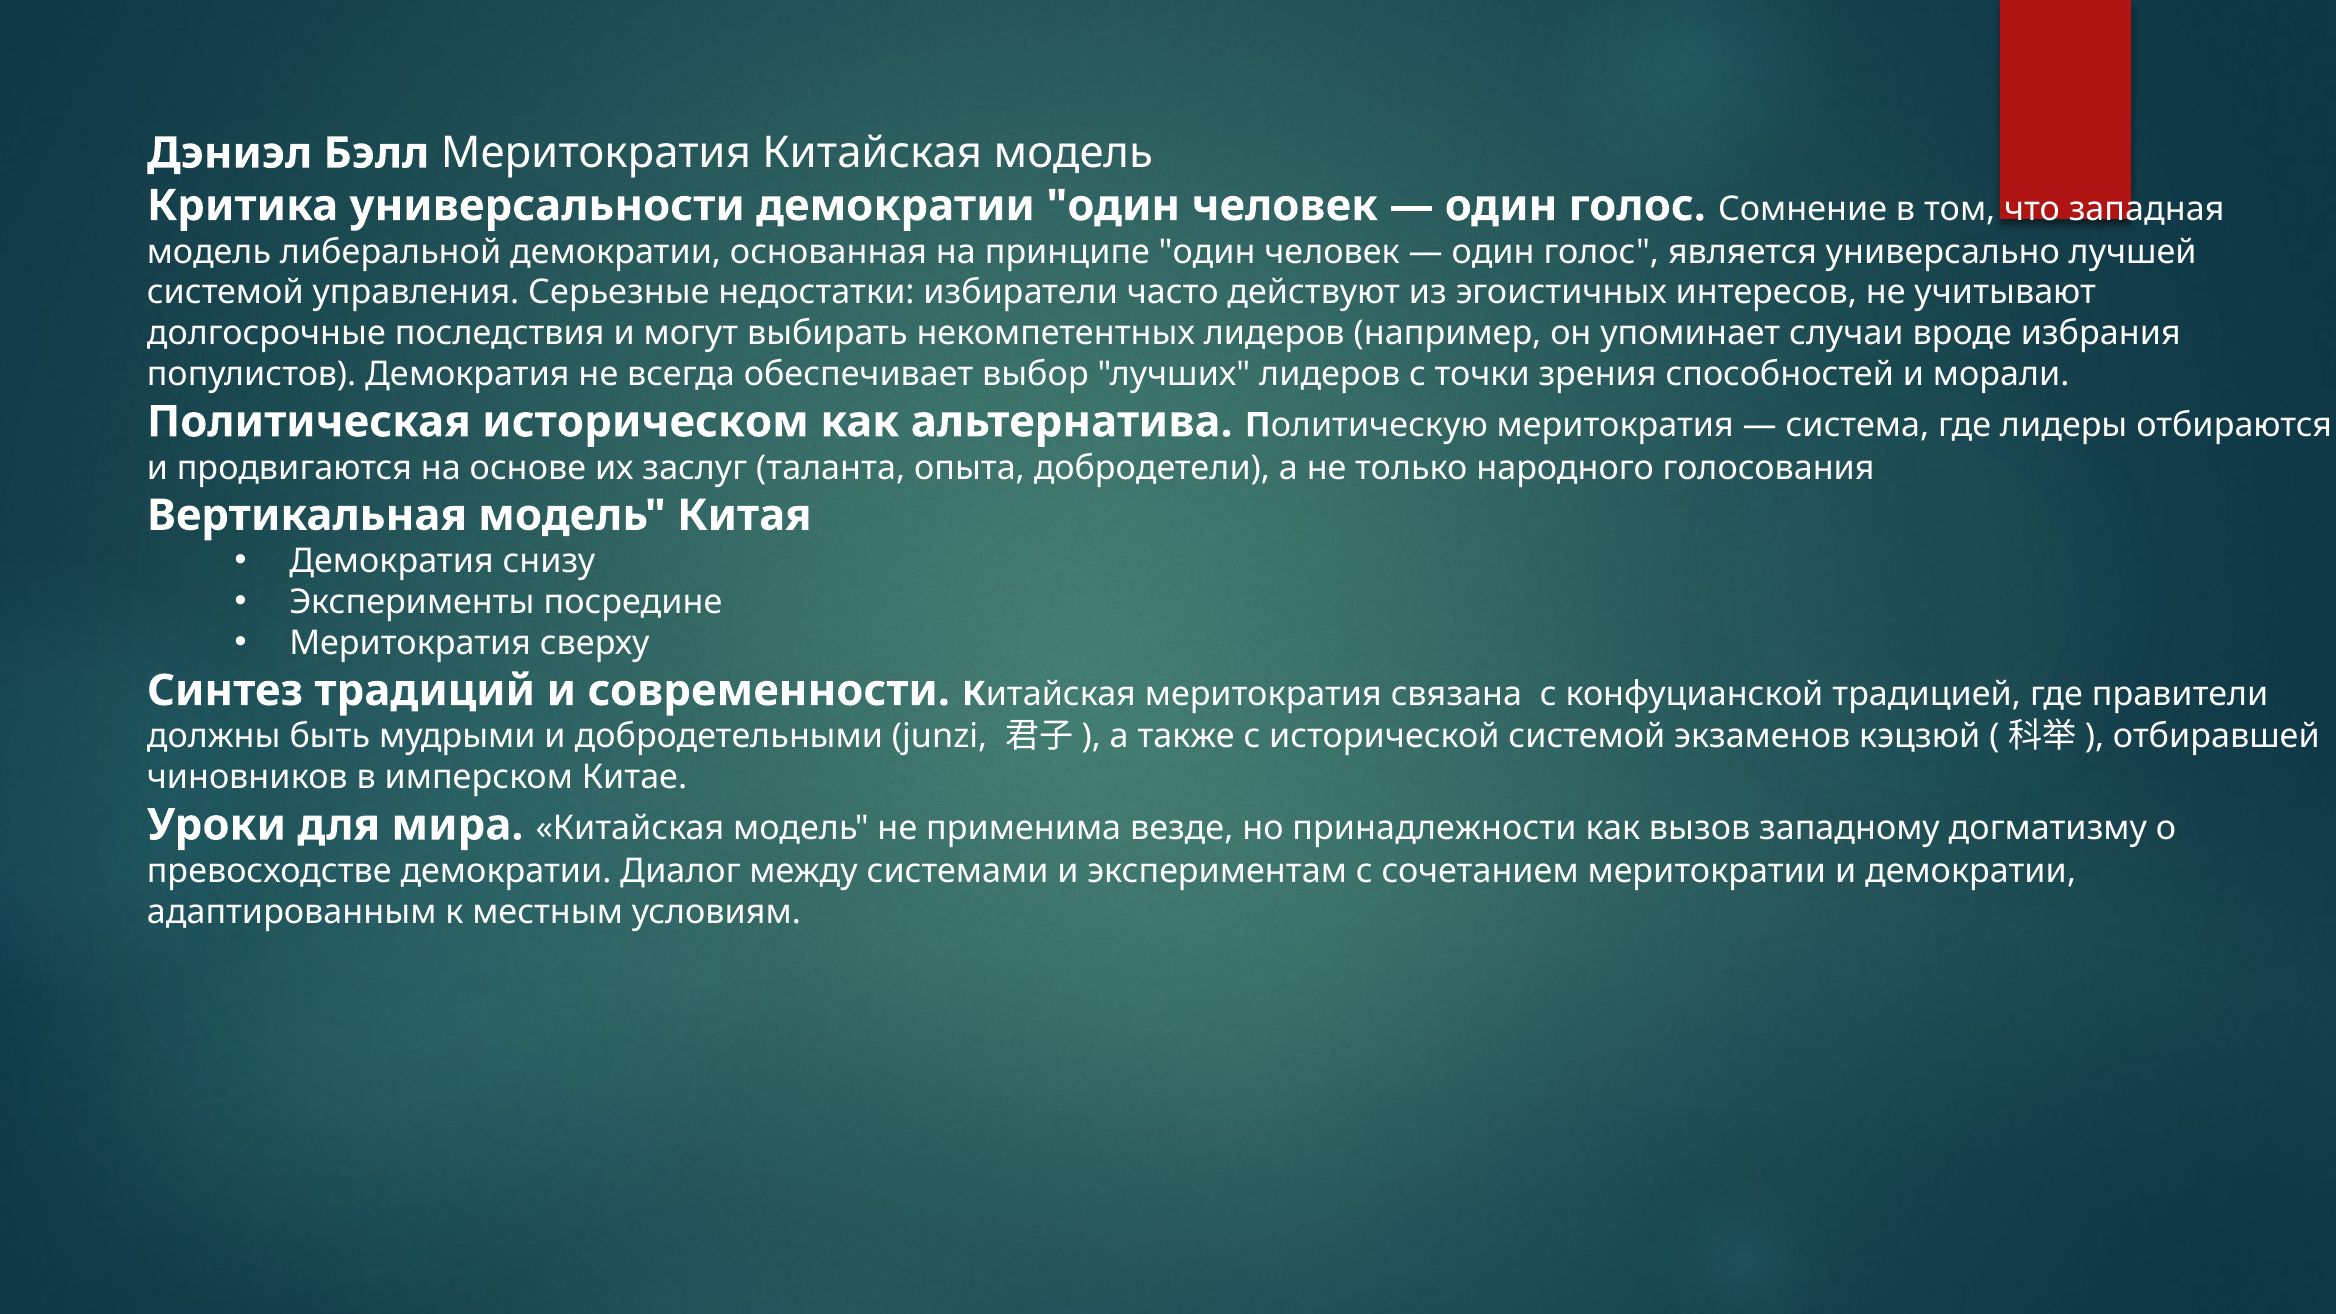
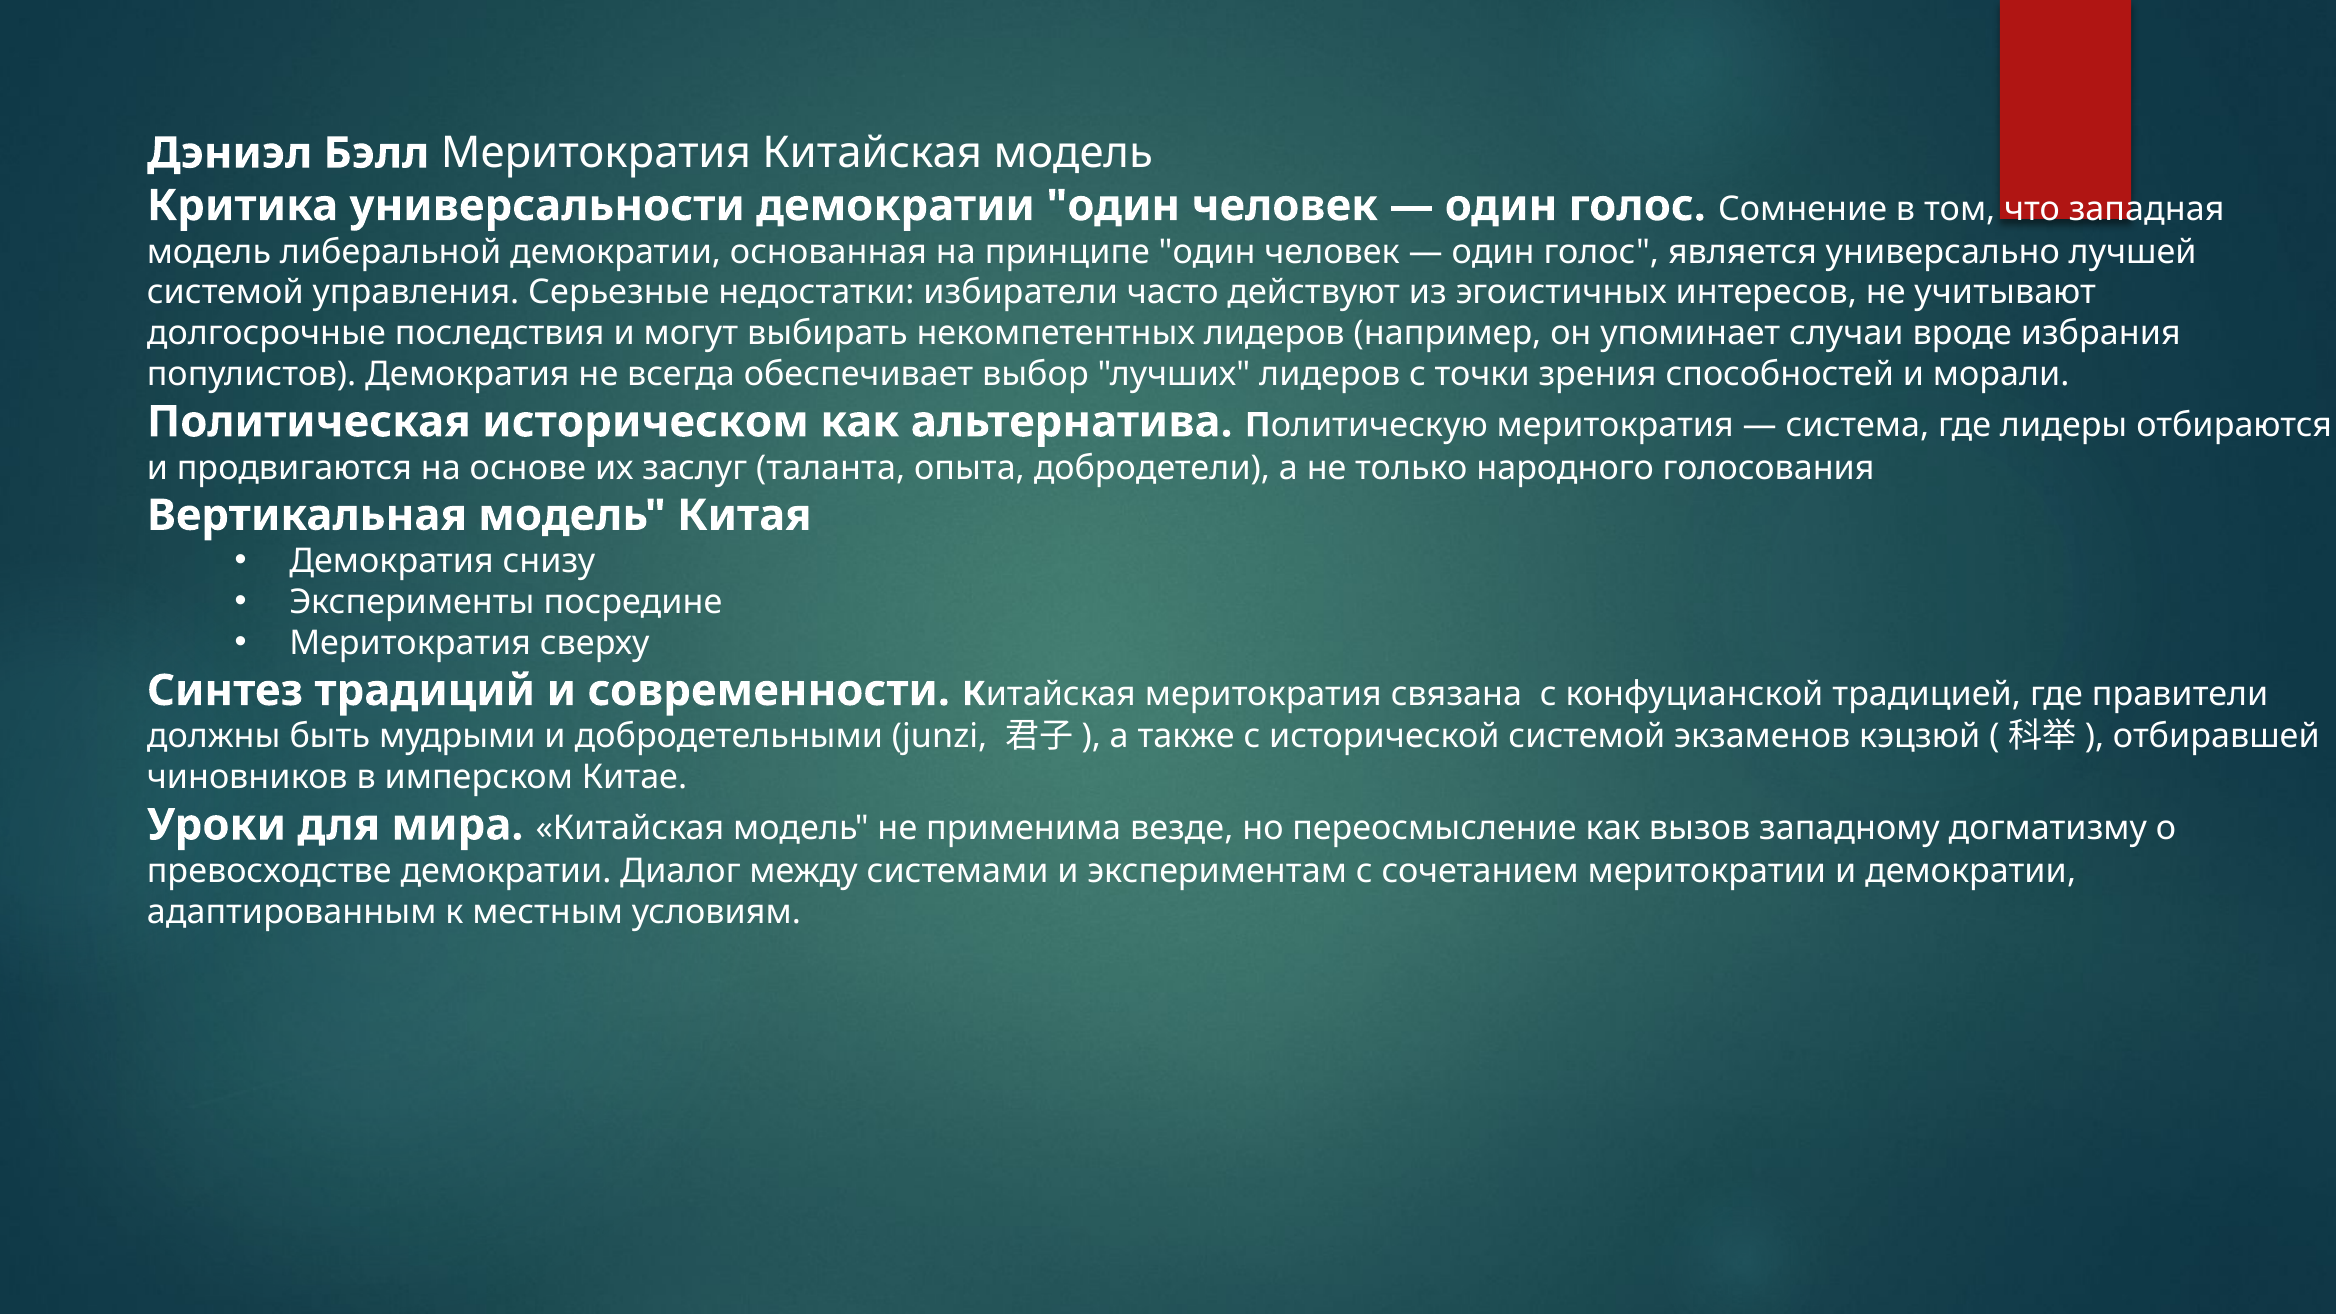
принадлежности: принадлежности -> переосмысление (1434, 828)
